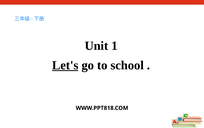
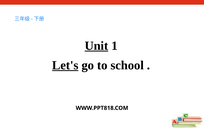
Unit underline: none -> present (96, 46)
